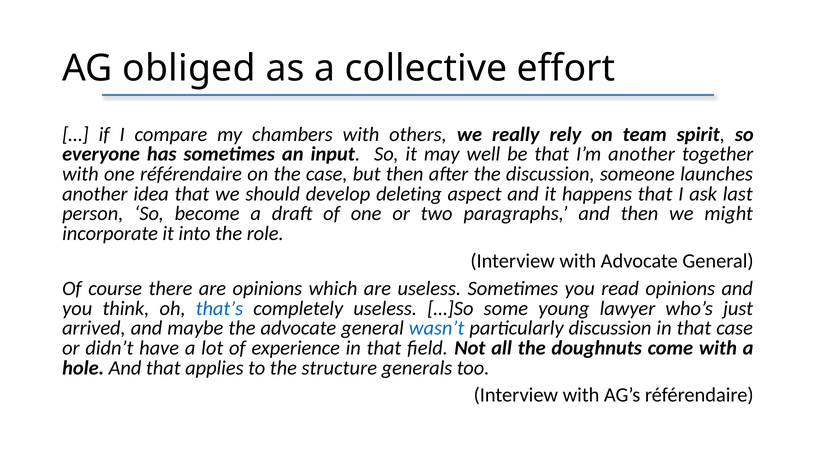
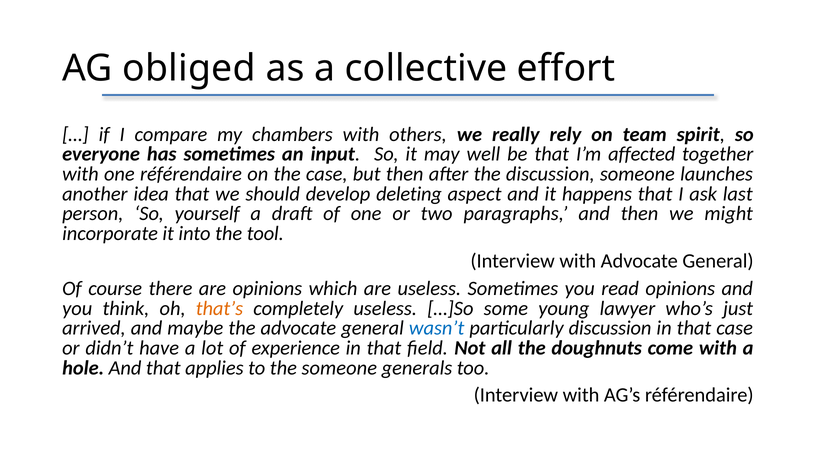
I’m another: another -> affected (642, 154)
become: become -> yourself (207, 214)
role: role -> tool (265, 234)
that’s colour: blue -> orange (219, 308)
the structure: structure -> someone (339, 368)
